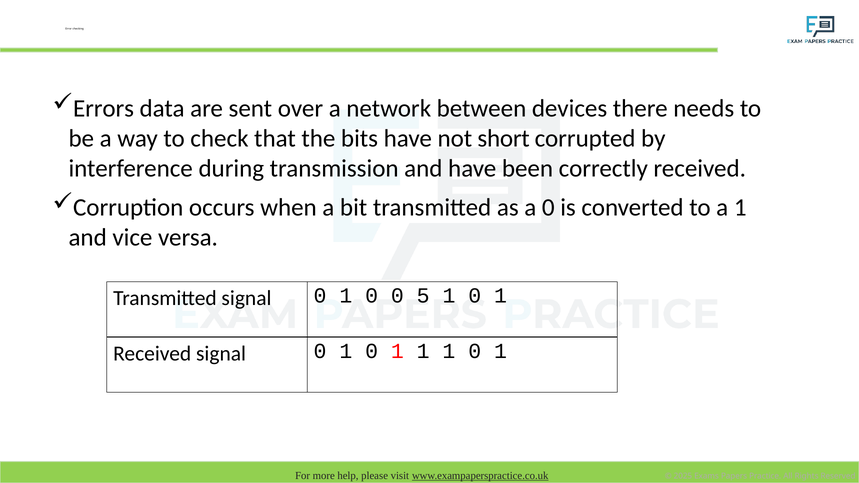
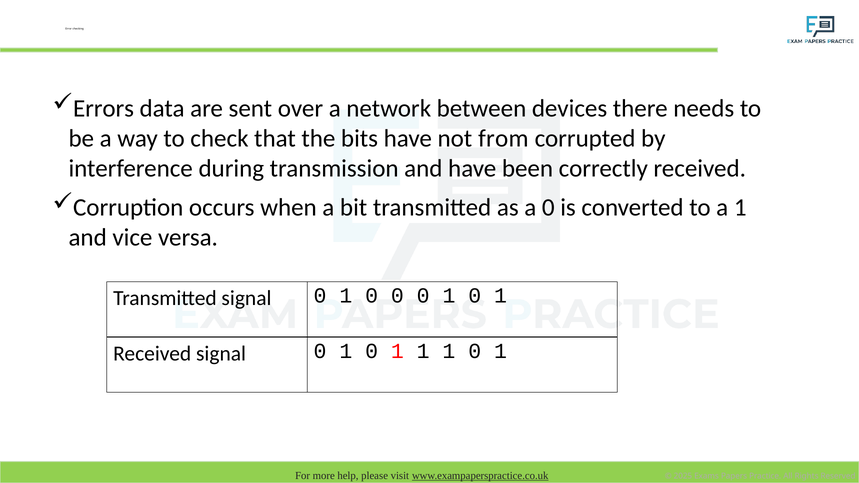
short: short -> from (503, 138)
0 0 5: 5 -> 0 (423, 296)
